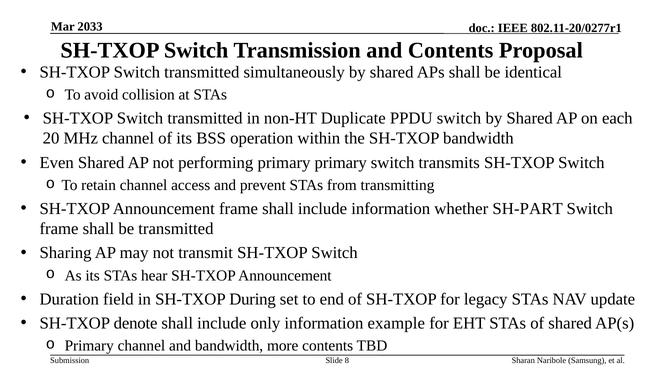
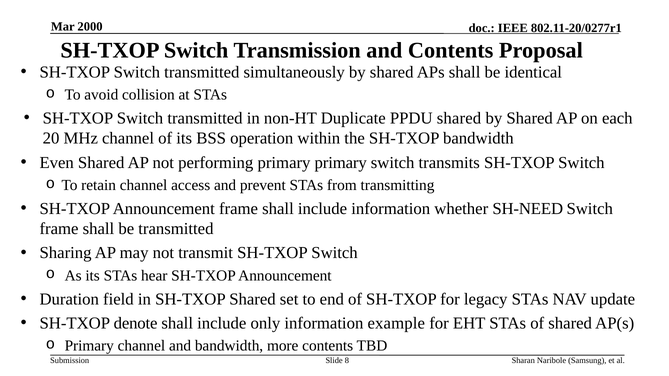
2033: 2033 -> 2000 (90, 27)
PPDU switch: switch -> shared (459, 118)
SH-PART: SH-PART -> SH-NEED (528, 209)
SH-TXOP During: During -> Shared (252, 299)
